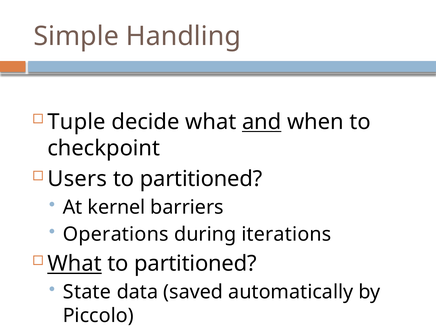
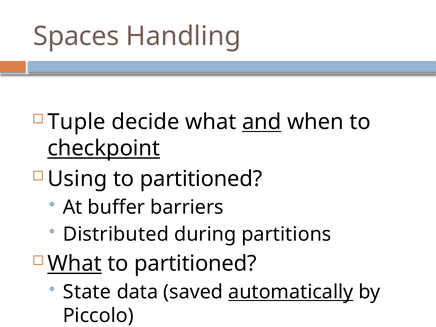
Simple: Simple -> Spaces (76, 36)
checkpoint underline: none -> present (104, 148)
Users: Users -> Using (77, 179)
kernel: kernel -> buffer (116, 207)
Operations: Operations -> Distributed (116, 234)
iterations: iterations -> partitions (286, 234)
automatically underline: none -> present (291, 292)
